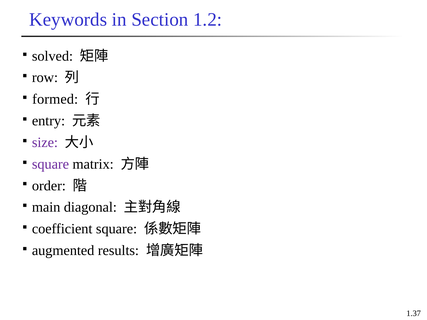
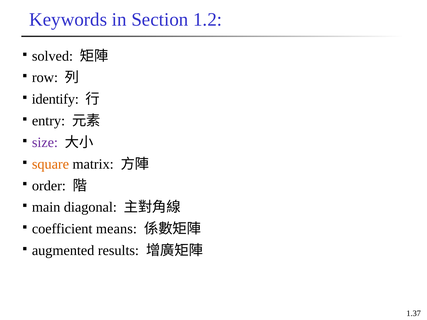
formed: formed -> identify (55, 99)
square colour: purple -> orange (50, 164)
coefficient square: square -> means (116, 229)
